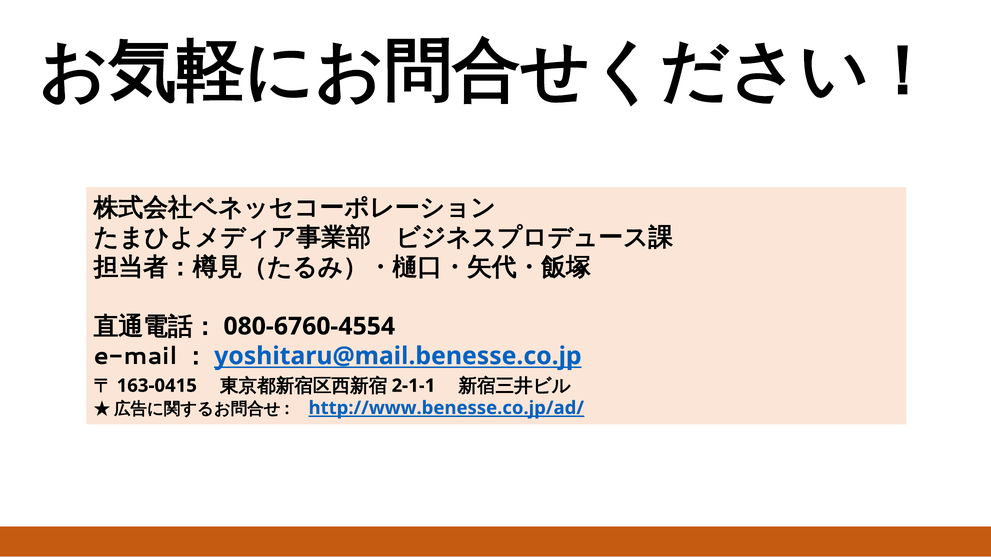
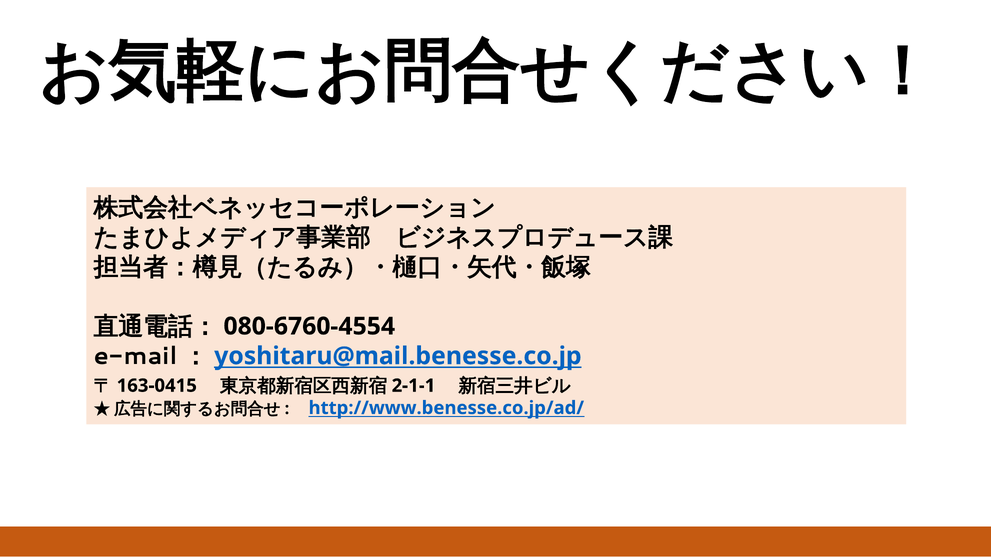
http://www.benesse.co.jp/ad/ underline: present -> none (446, 408)
